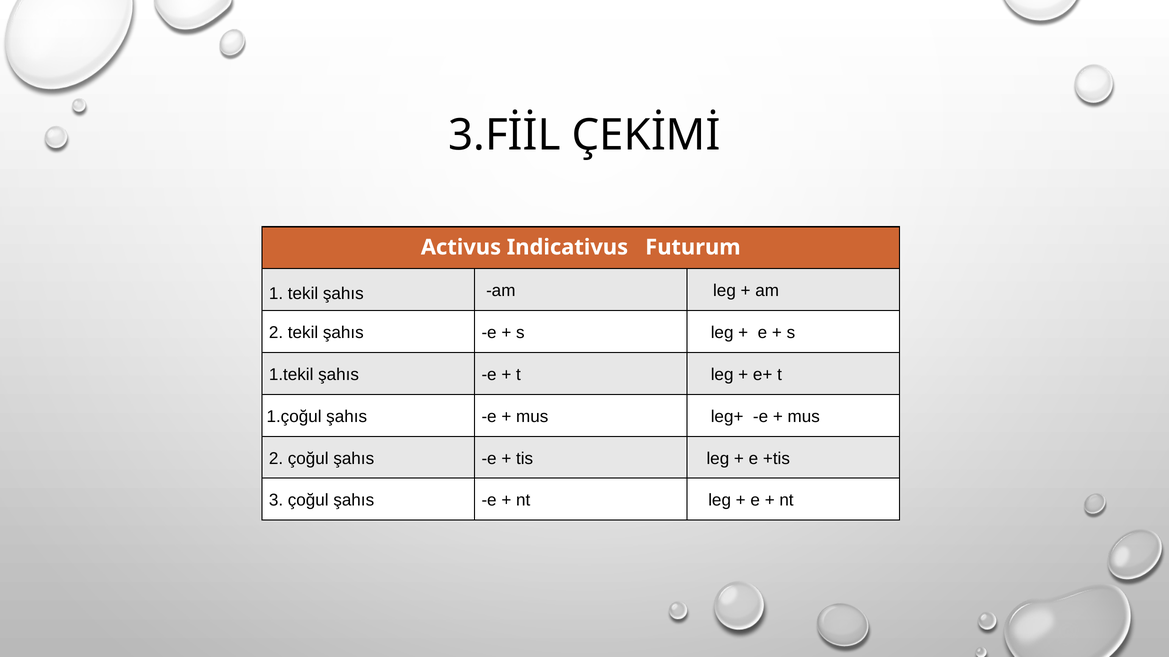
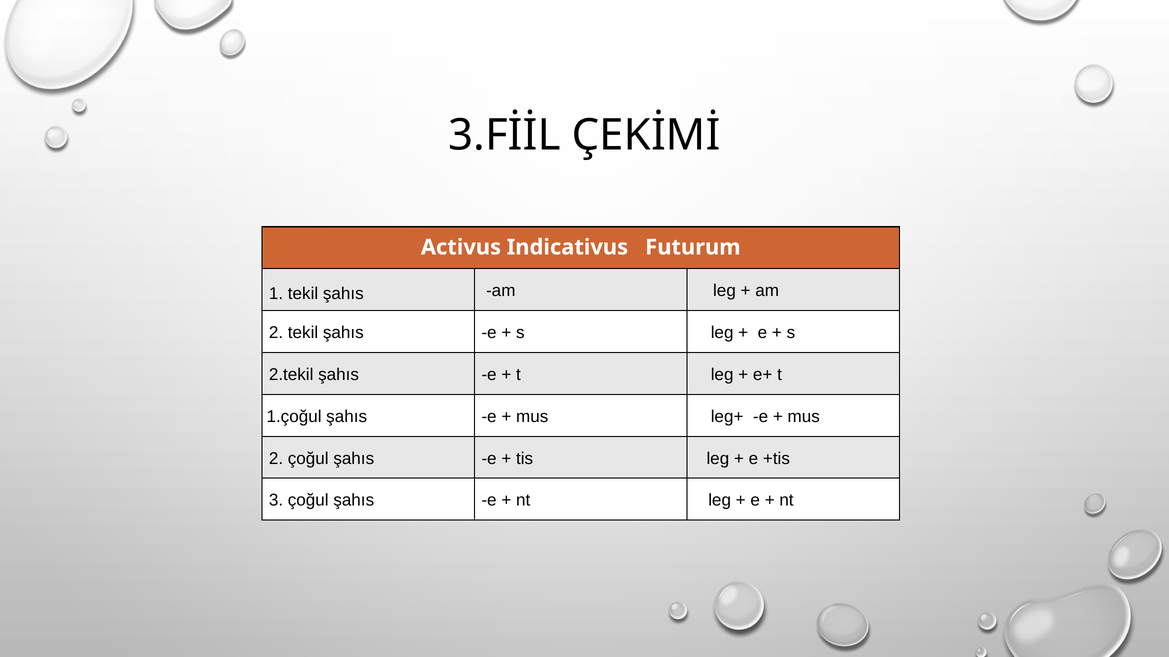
1.tekil: 1.tekil -> 2.tekil (291, 375)
